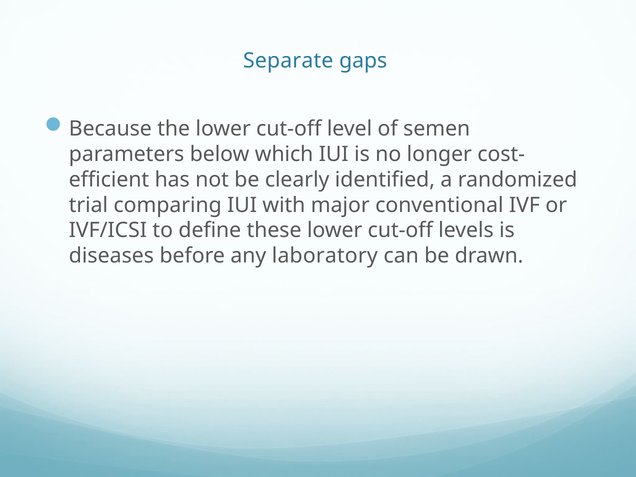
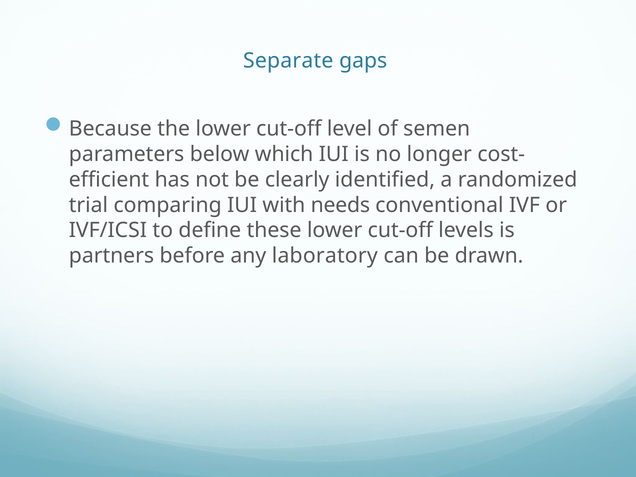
major: major -> needs (340, 205)
diseases: diseases -> partners (111, 256)
